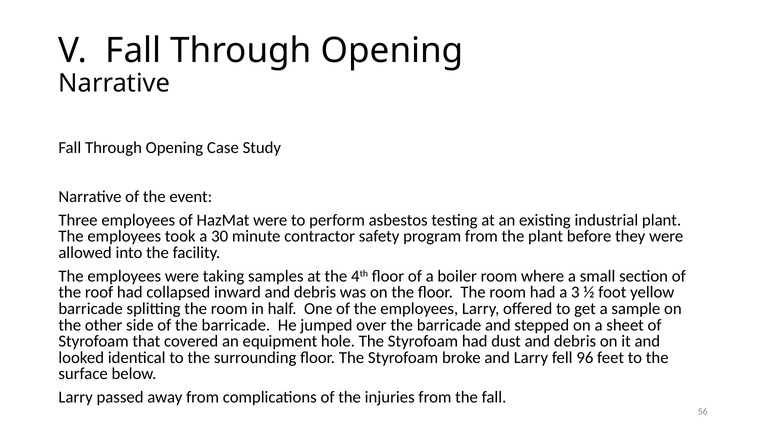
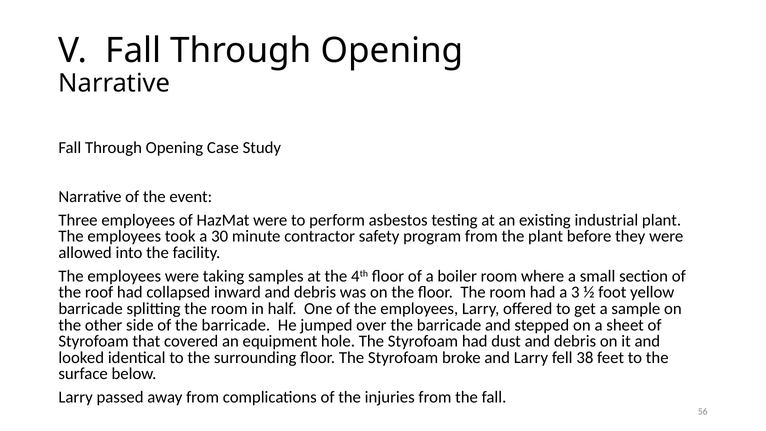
96: 96 -> 38 (585, 357)
